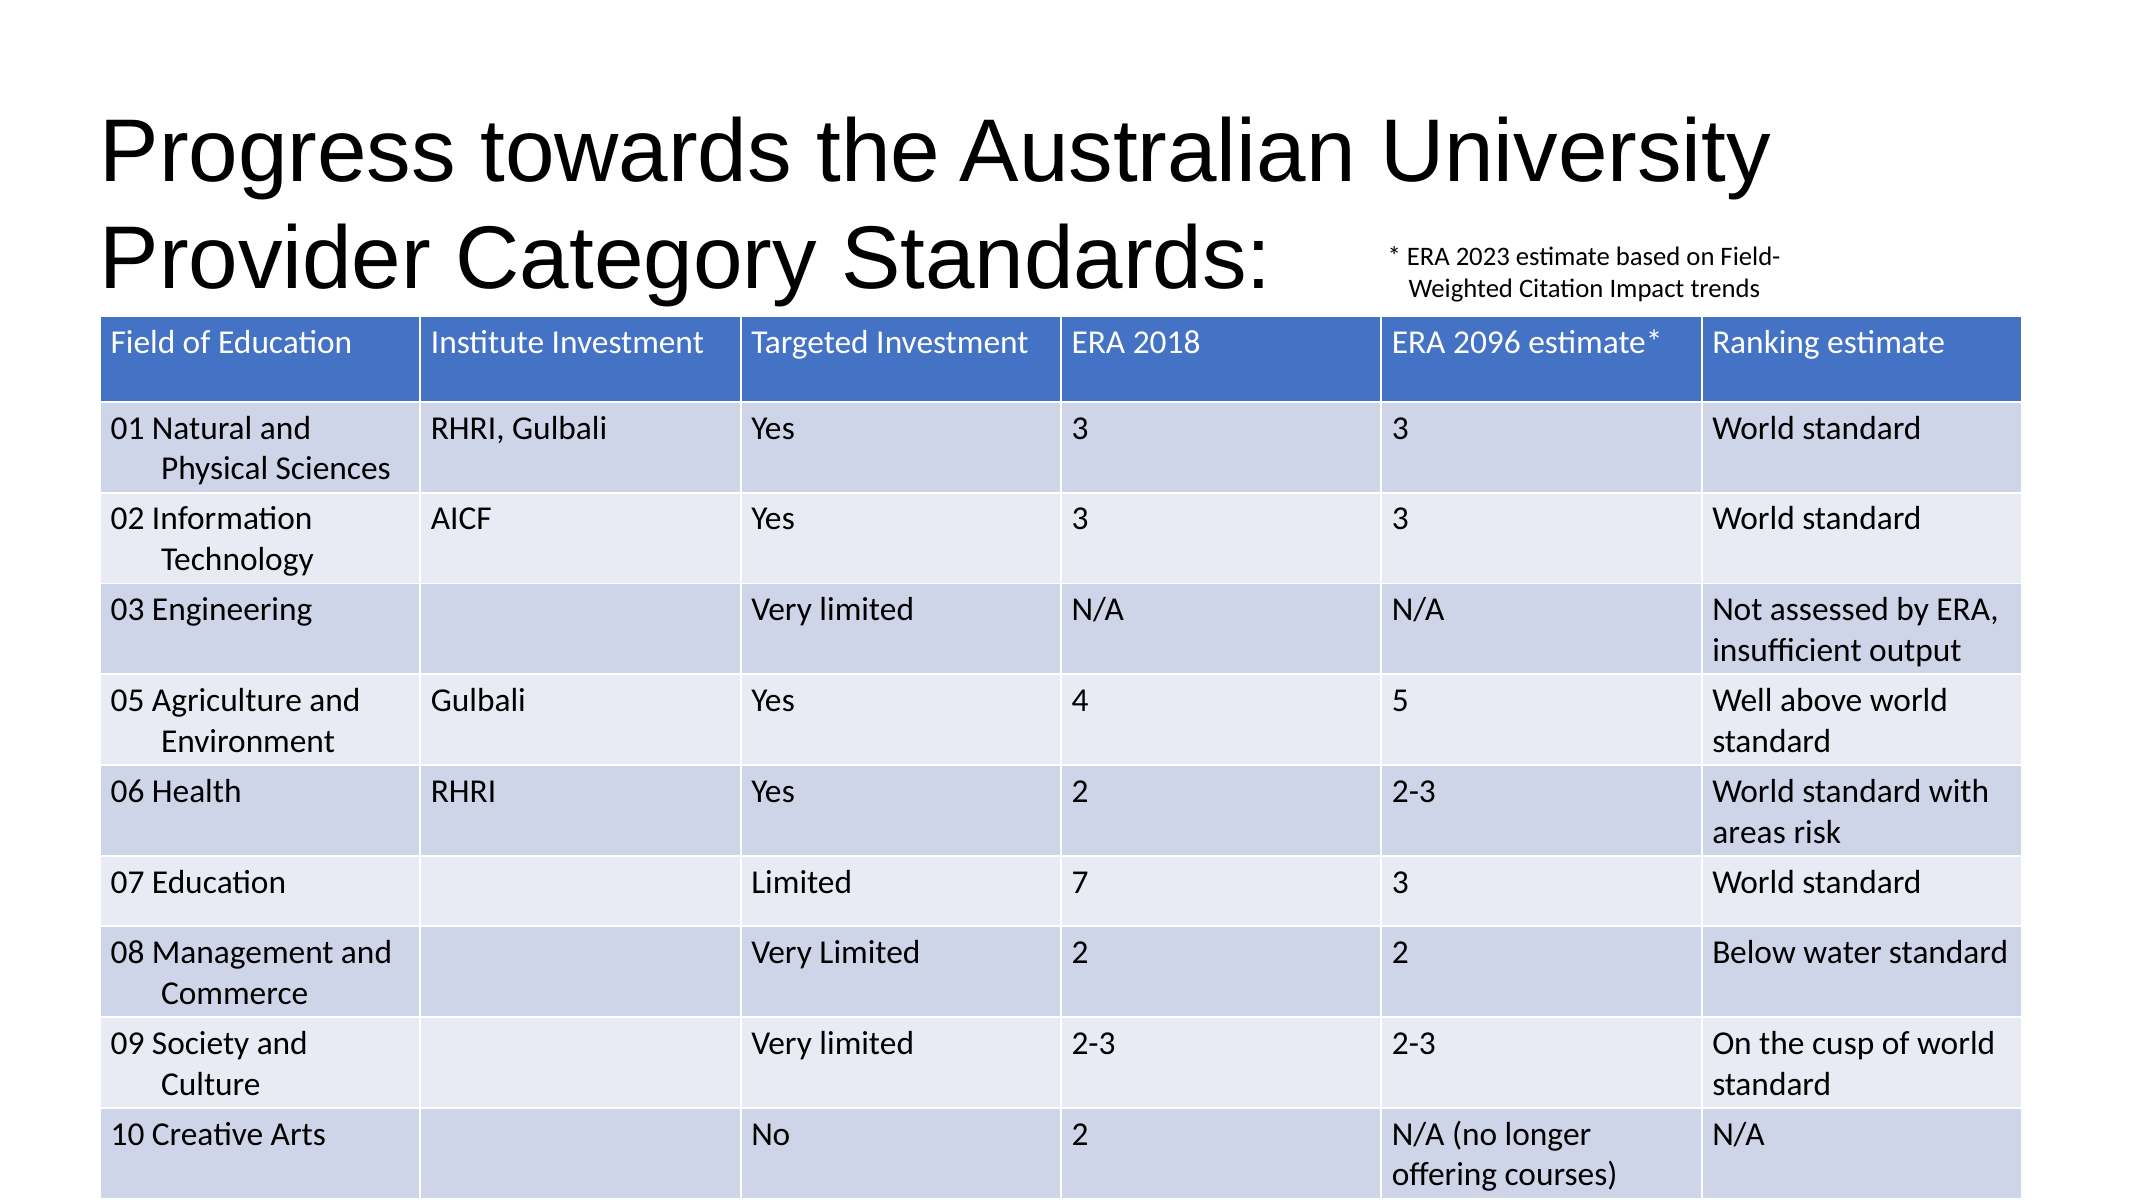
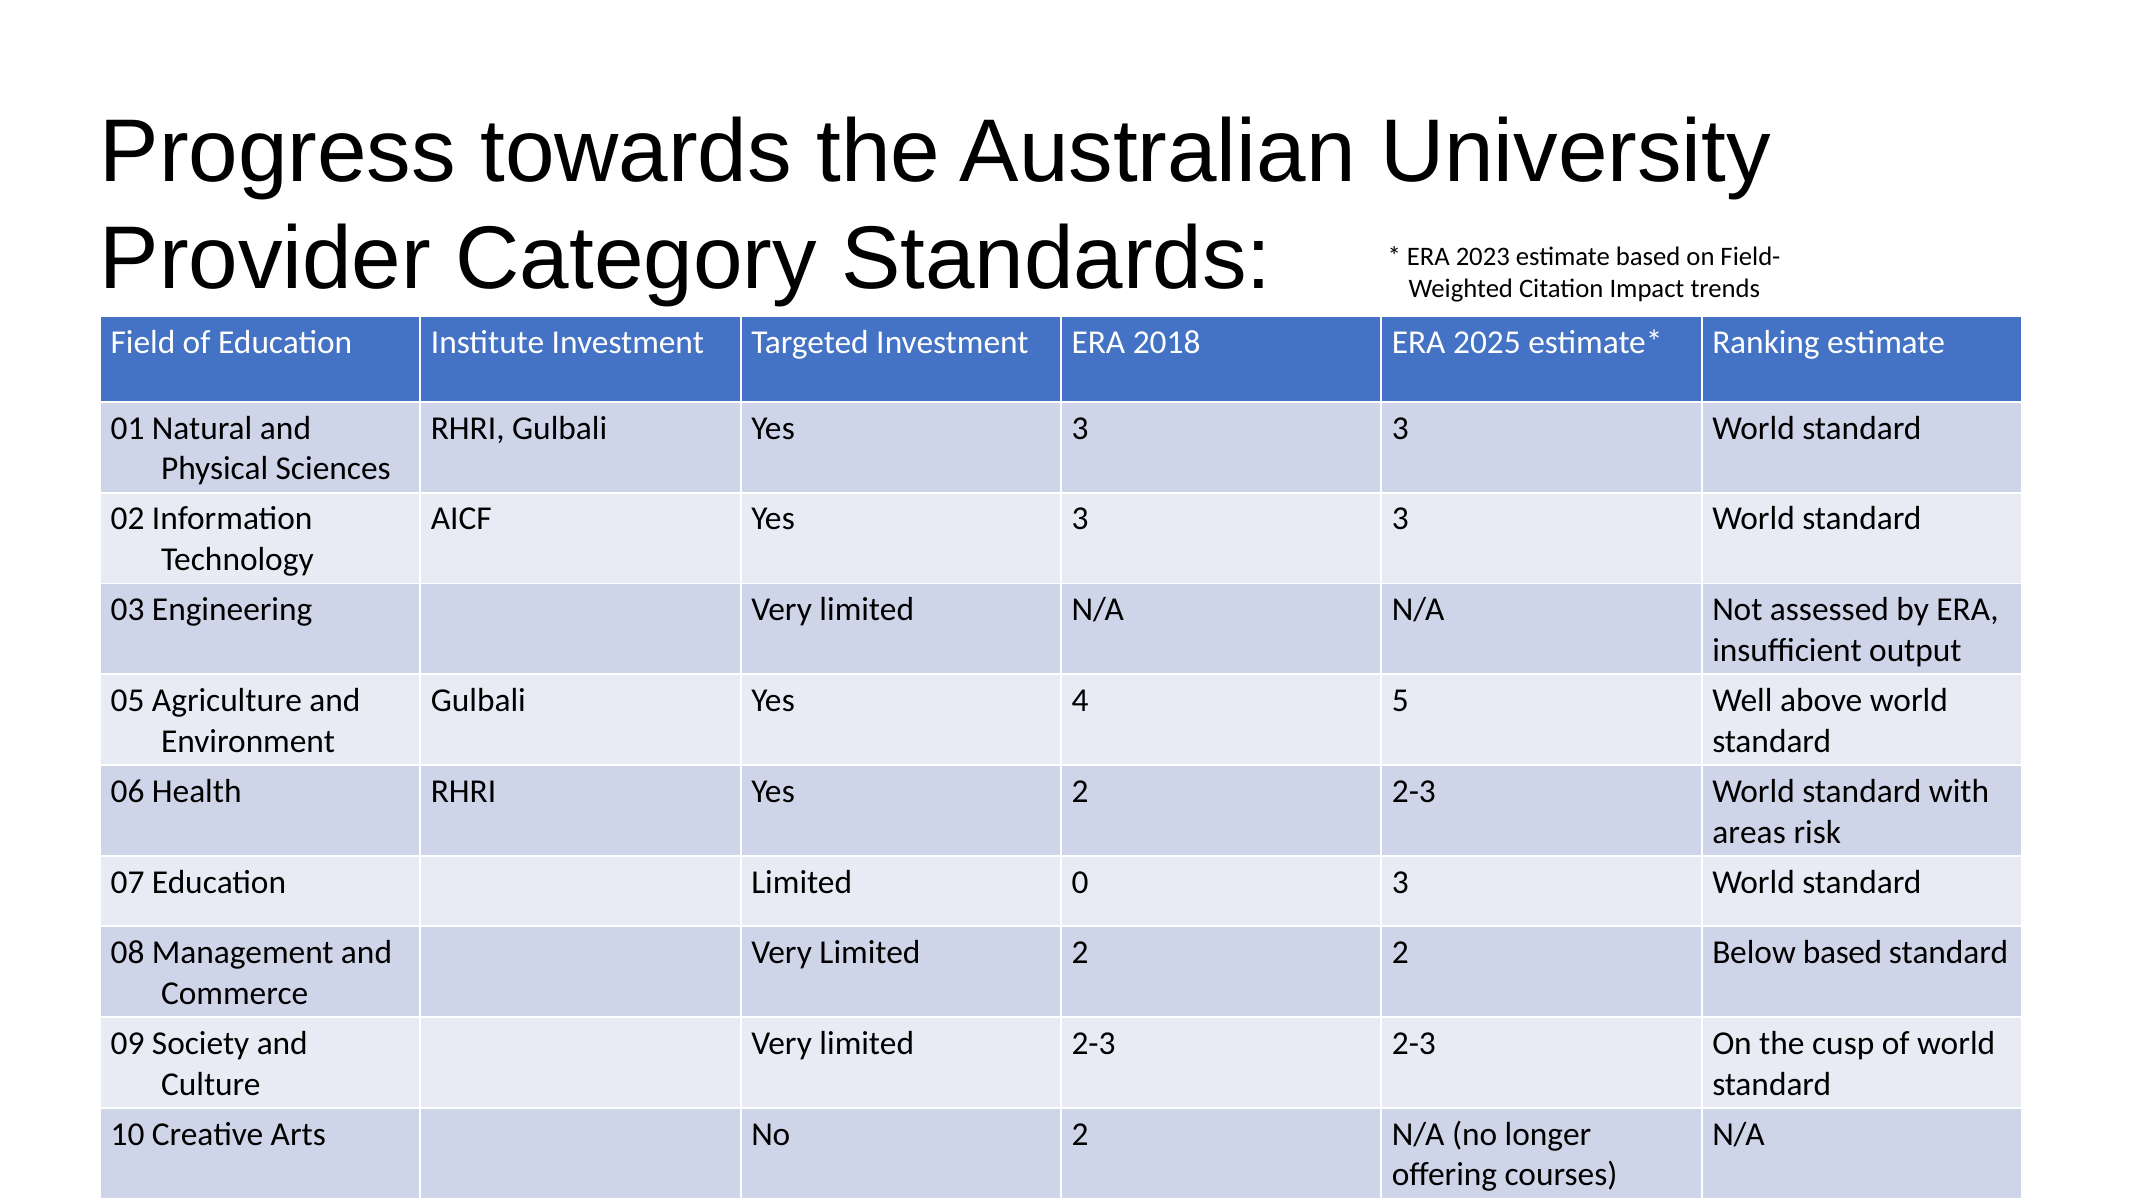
2096: 2096 -> 2025 (1487, 342)
7: 7 -> 0 (1080, 882)
Below water: water -> based (1843, 953)
